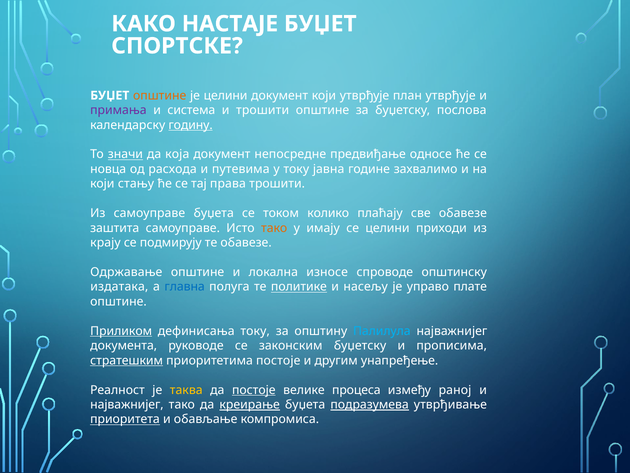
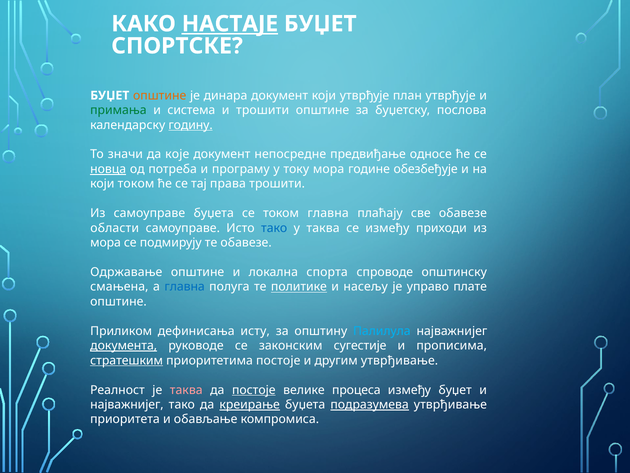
НАСТАЈЕ underline: none -> present (230, 24)
је целини: целини -> динара (226, 95)
примања colour: purple -> green (118, 110)
значи underline: present -> none (125, 154)
која: која -> које (177, 154)
новца underline: none -> present (108, 169)
расхода: расхода -> потреба (173, 169)
путевима: путевима -> програму (241, 169)
току јавна: јавна -> мора (329, 169)
захвалимо: захвалимо -> обезбеђује (426, 169)
који стању: стању -> током (136, 184)
током колико: колико -> главна (328, 213)
заштита: заштита -> области (115, 228)
тако colour: orange -> blue (274, 228)
у имају: имају -> таква (323, 228)
се целини: целини -> између (387, 228)
крају: крају -> мора (106, 243)
износе: износе -> спорта (327, 272)
издатака: издатака -> смањена (119, 287)
Приликом underline: present -> none (121, 331)
дефинисања току: току -> исту (255, 331)
документа underline: none -> present (124, 345)
законским буџетску: буџетску -> сугестије (360, 345)
другим унапређење: унапређење -> утврђивање (400, 360)
таква colour: yellow -> pink (186, 390)
између раној: раној -> буџет (455, 390)
приоритета underline: present -> none (125, 419)
